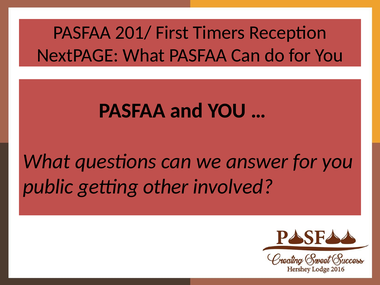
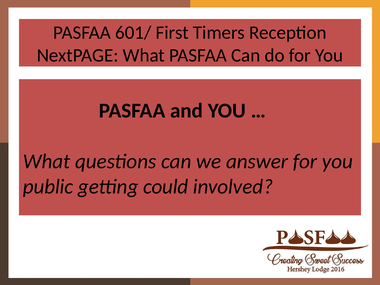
201/: 201/ -> 601/ (133, 33)
other: other -> could (166, 187)
